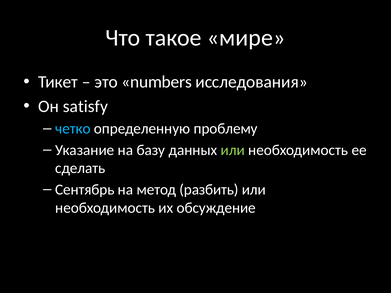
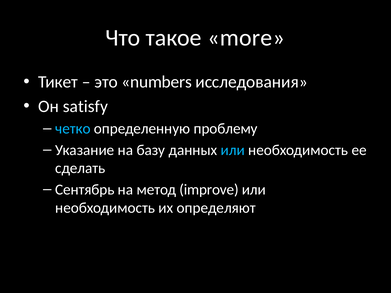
мире: мире -> more (246, 38)
или colour: light green -> light blue (233, 150)
разбить: разбить -> improve (209, 190)
обсуждение: обсуждение -> определяют (216, 208)
